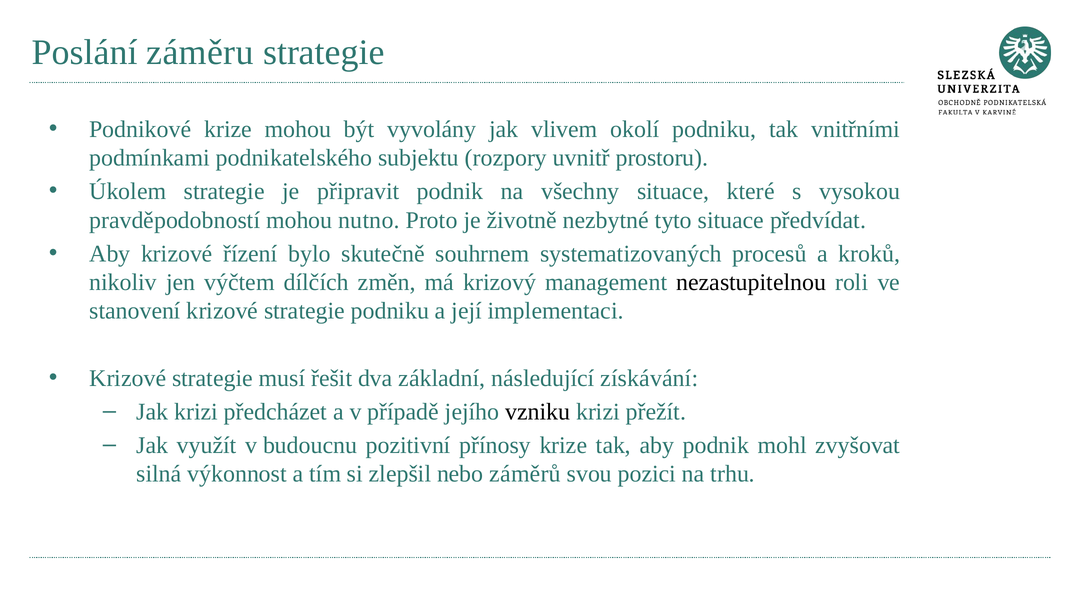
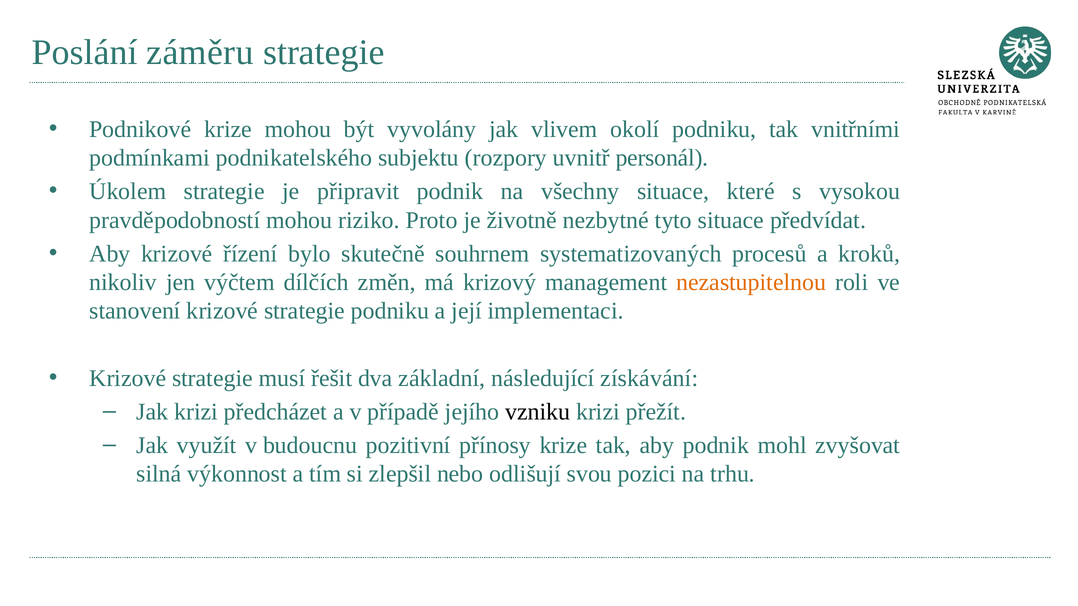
prostoru: prostoru -> personál (662, 158)
nutno: nutno -> riziko (369, 220)
nezastupitelnou colour: black -> orange (751, 283)
záměrů: záměrů -> odlišují (525, 474)
